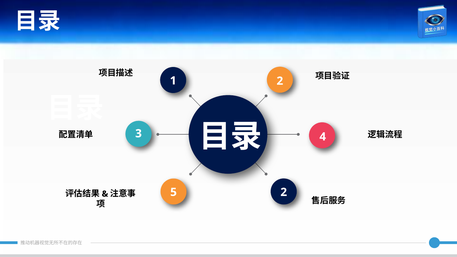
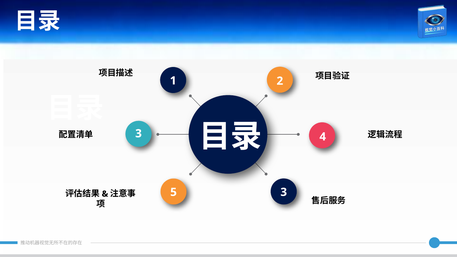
5 2: 2 -> 3 (284, 192)
